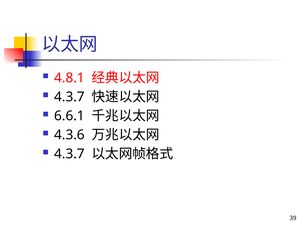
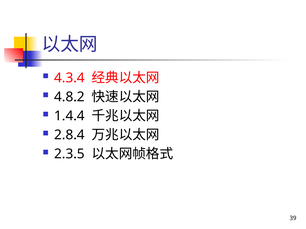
4.8.1: 4.8.1 -> 4.3.4 (69, 78)
4.3.7: 4.3.7 -> 4.8.2 (69, 97)
6.6.1: 6.6.1 -> 1.4.4 (69, 116)
4.3.6: 4.3.6 -> 2.8.4 (69, 135)
4.3.7: 4.3.7 -> 2.3.5 (69, 154)
